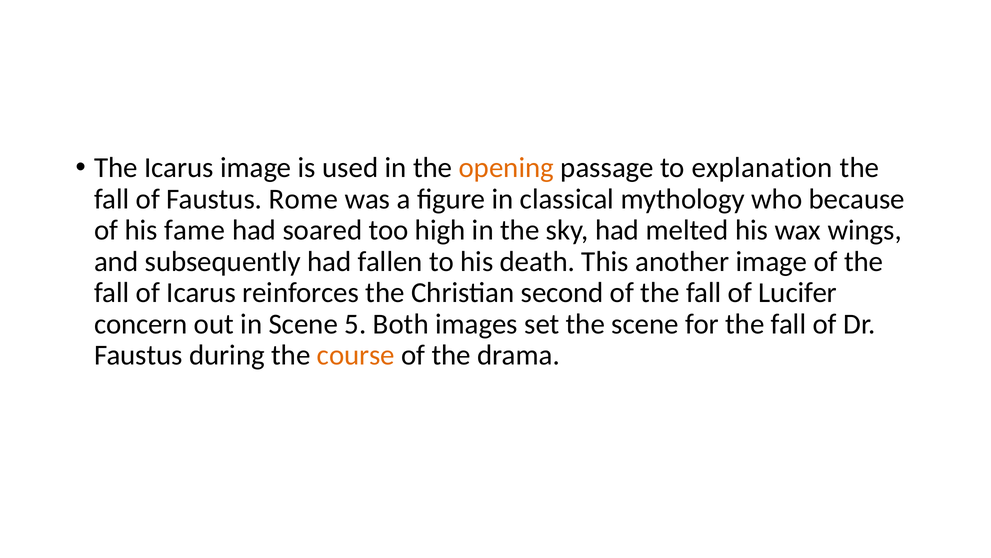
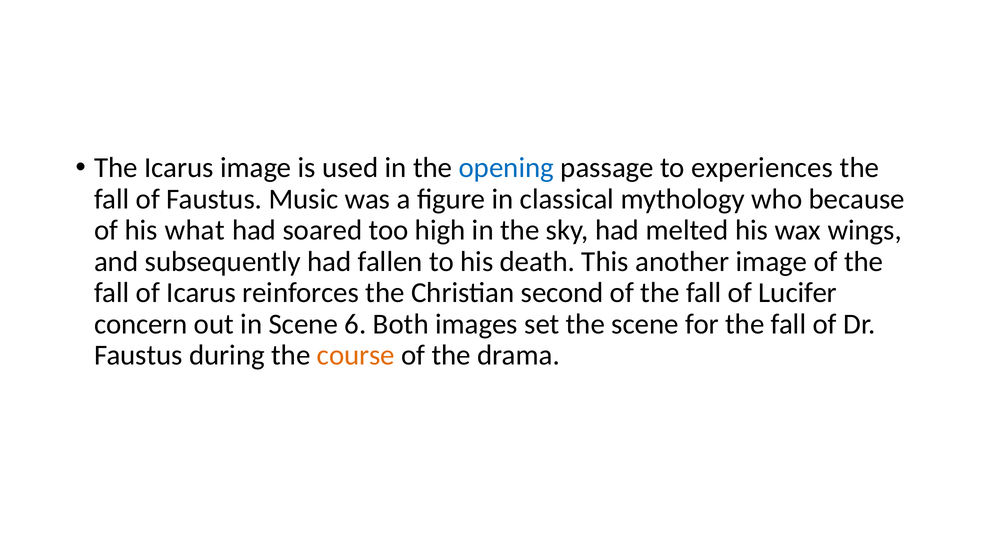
opening colour: orange -> blue (506, 168)
explanation: explanation -> experiences (762, 168)
Rome: Rome -> Music (303, 199)
fame: fame -> what (195, 230)
5: 5 -> 6 (355, 324)
